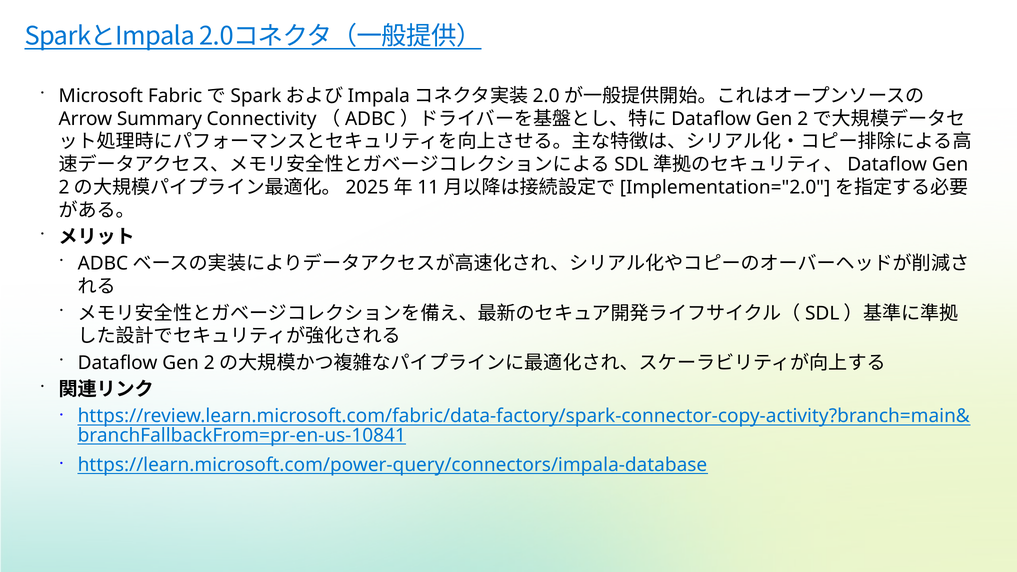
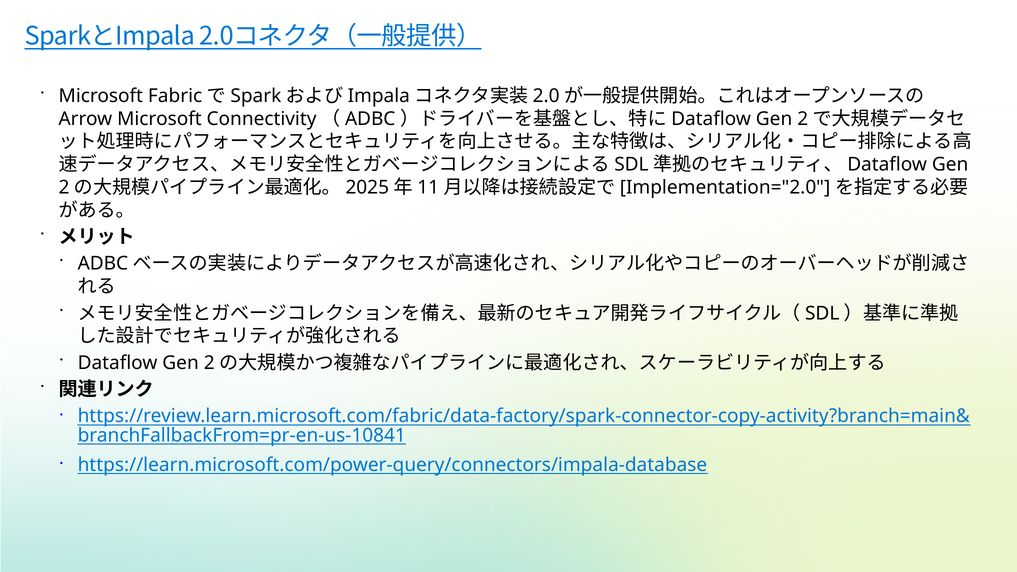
Summary: Summary -> Microsoft (159, 119)
